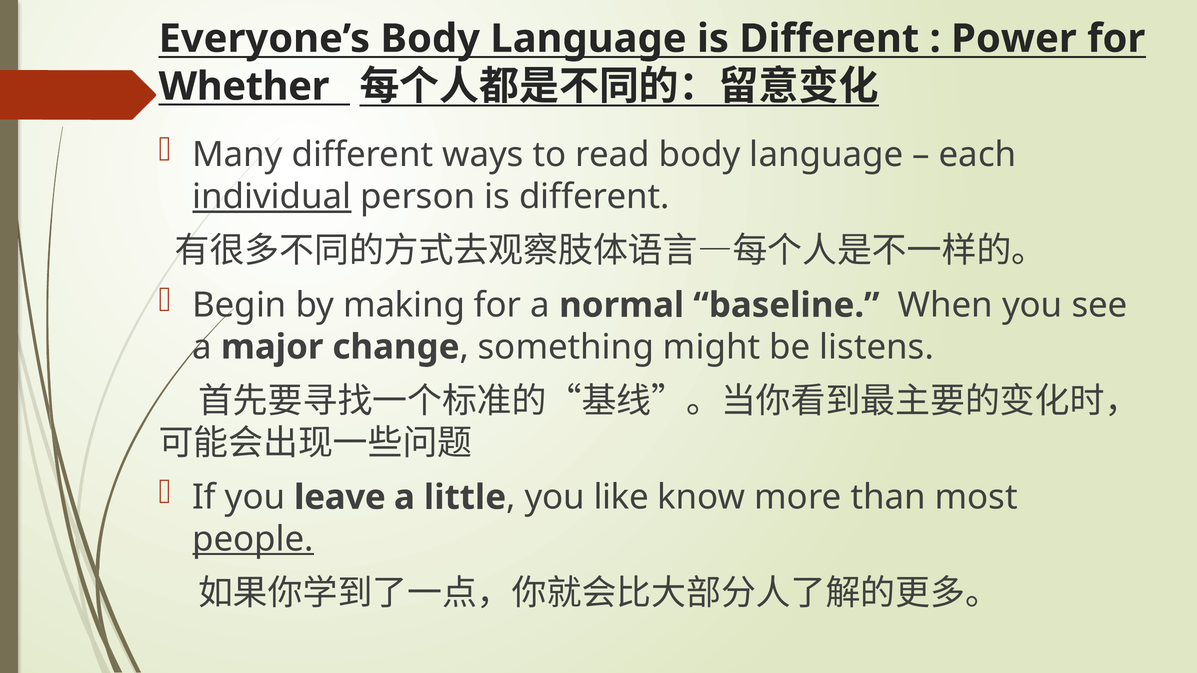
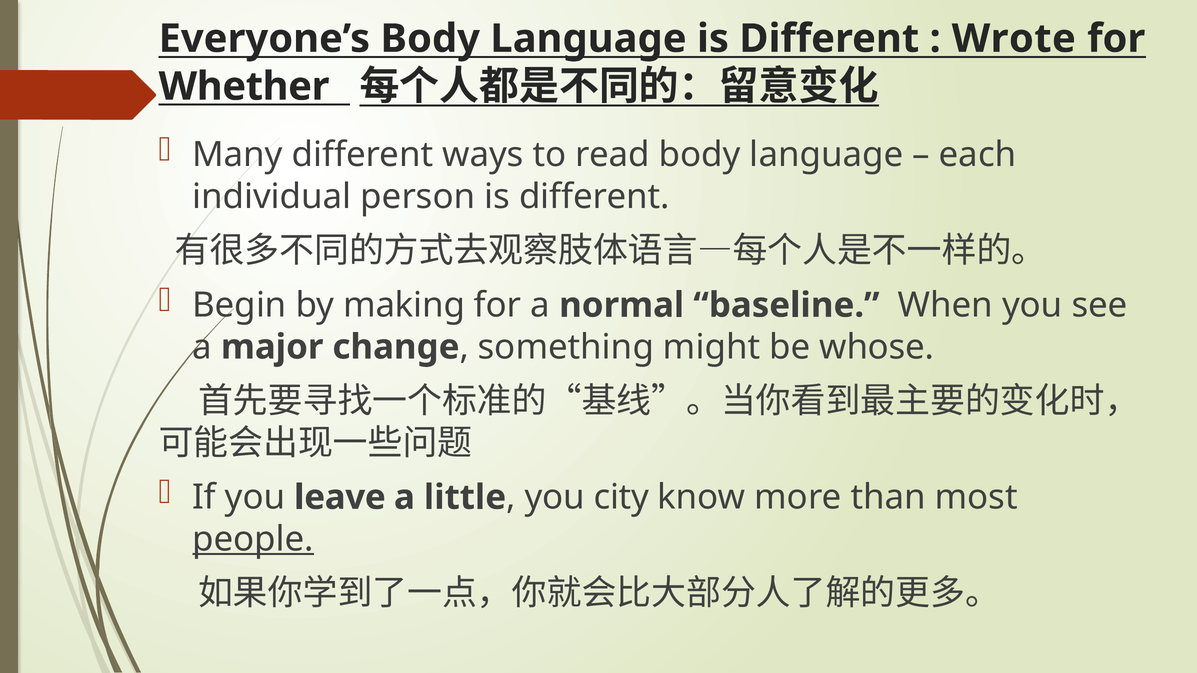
Power: Power -> Wrote (1014, 39)
individual underline: present -> none (272, 197)
listens: listens -> whose (877, 347)
like: like -> city (621, 498)
